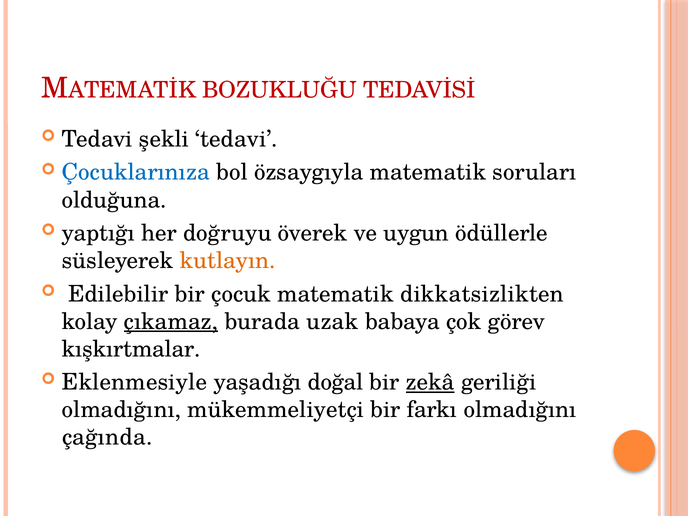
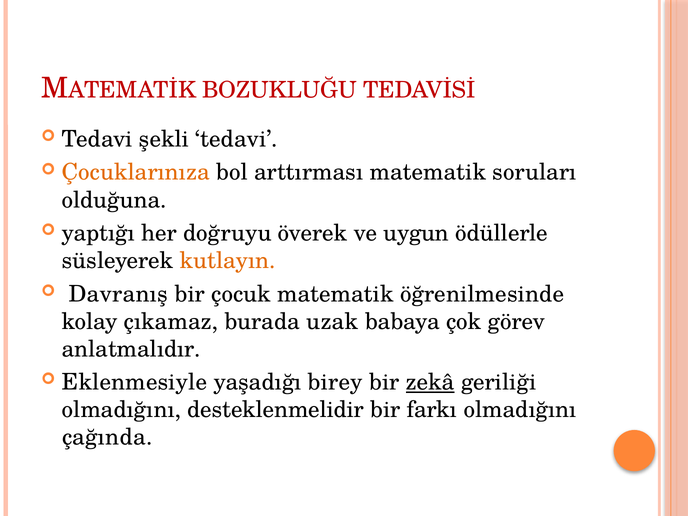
Çocuklarınıza colour: blue -> orange (136, 172)
özsaygıyla: özsaygıyla -> arttırması (309, 172)
Edilebilir: Edilebilir -> Davranış (118, 294)
dikkatsizlikten: dikkatsizlikten -> öğrenilmesinde (482, 294)
çıkamaz underline: present -> none (171, 322)
kışkırtmalar: kışkırtmalar -> anlatmalıdır (131, 349)
doğal: doğal -> birey (335, 382)
mükemmeliyetçi: mükemmeliyetçi -> desteklenmelidir (276, 410)
